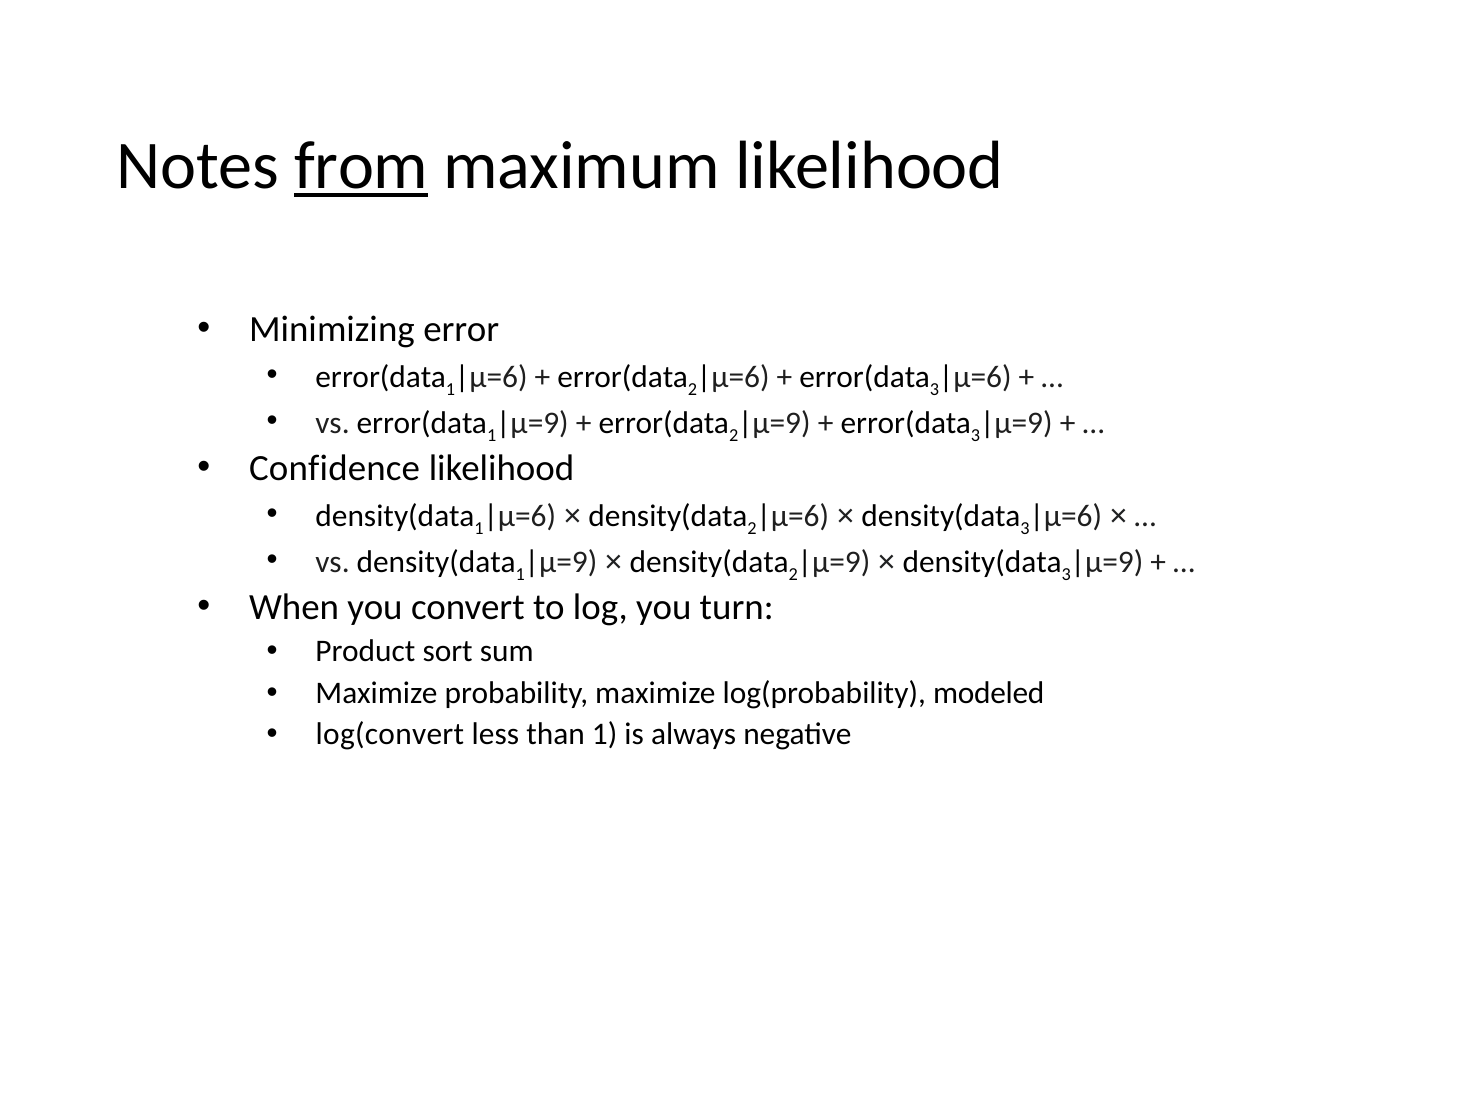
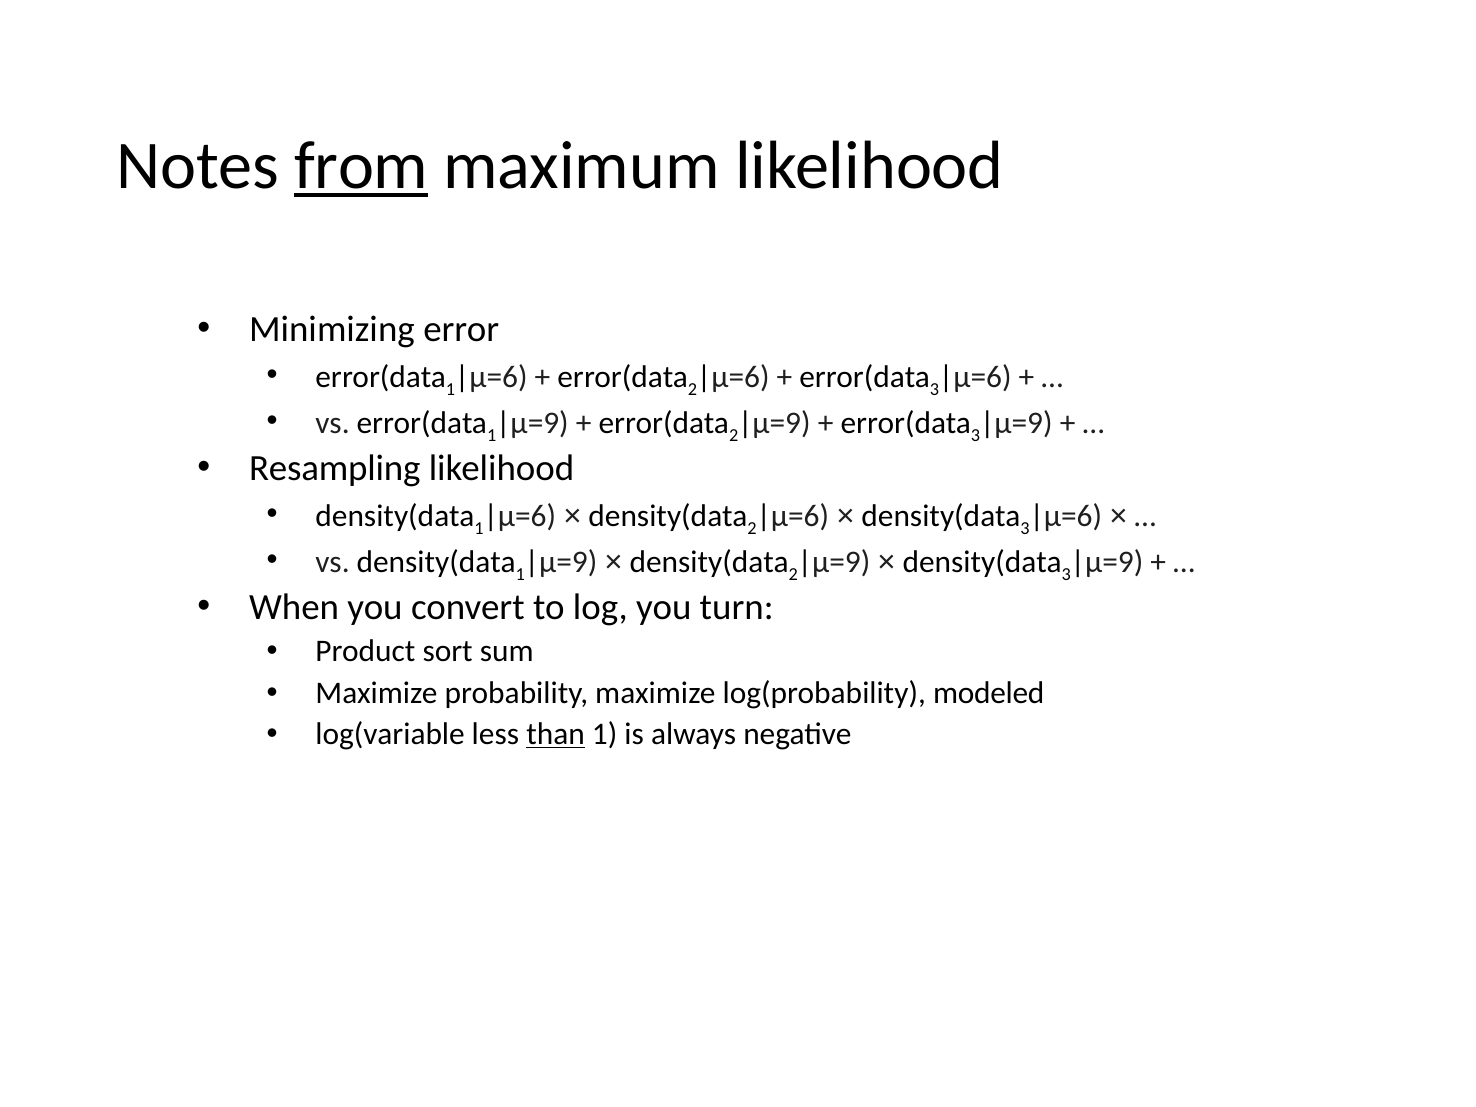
Confidence: Confidence -> Resampling (335, 468)
log(convert: log(convert -> log(variable (390, 734)
than underline: none -> present (556, 734)
